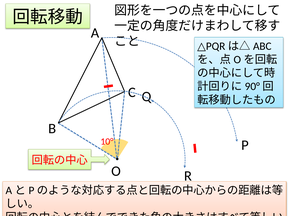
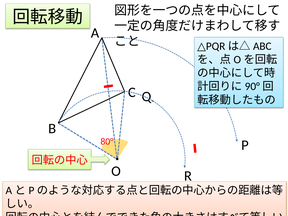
10°: 10° -> 80° (107, 141)
